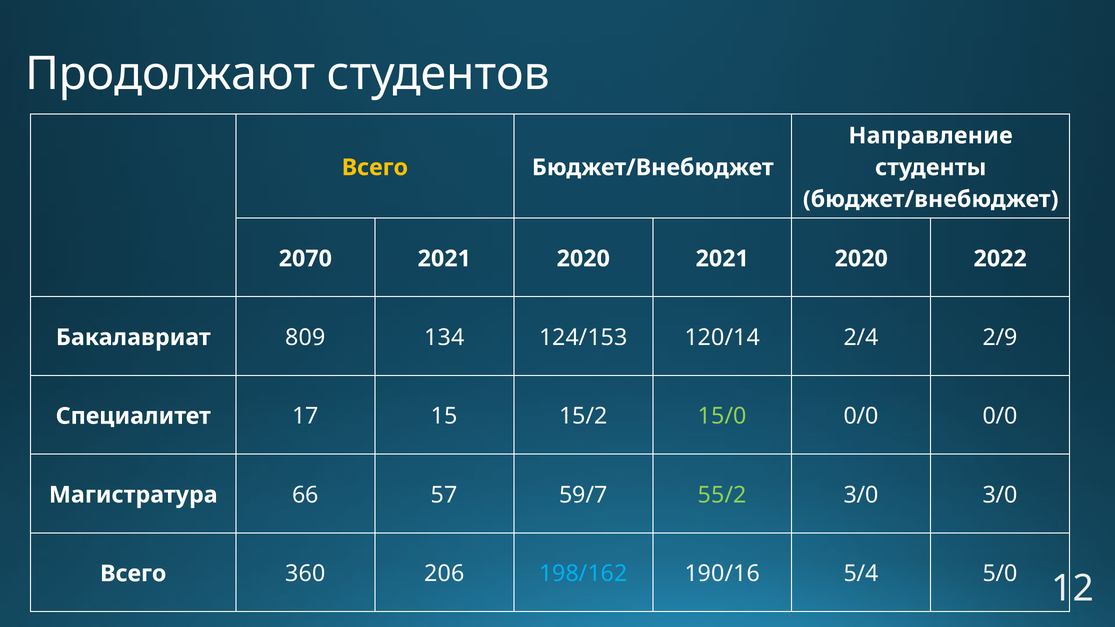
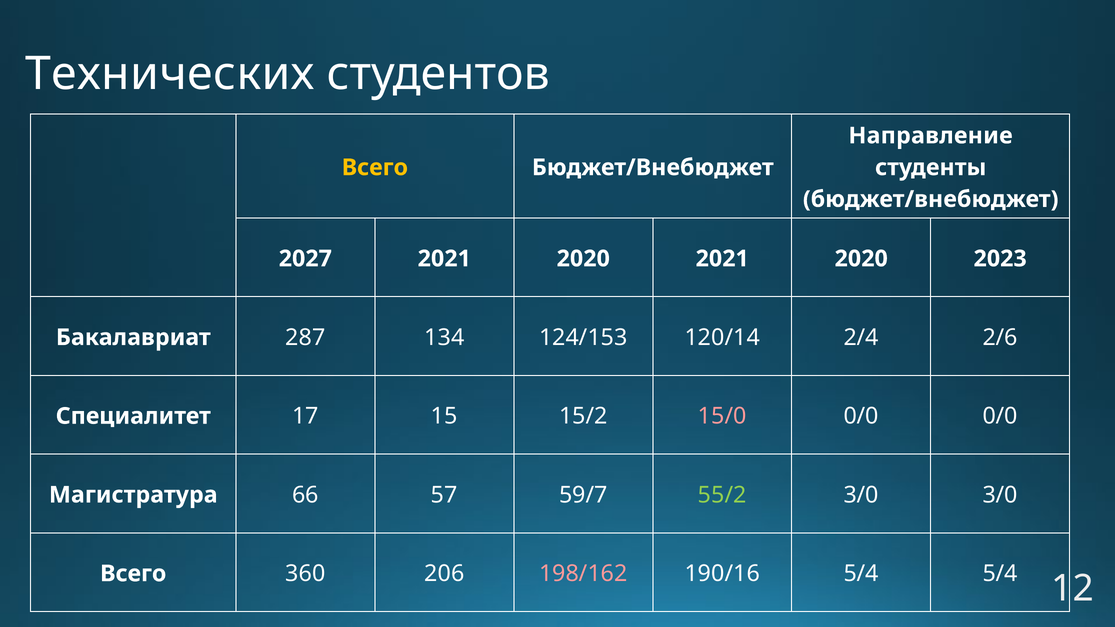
Продолжают: Продолжают -> Технических (170, 74)
2070: 2070 -> 2027 (305, 259)
2022: 2022 -> 2023 (1000, 259)
809: 809 -> 287 (305, 337)
2/9: 2/9 -> 2/6 (1000, 337)
15/0 colour: light green -> pink (722, 416)
198/162 colour: light blue -> pink (583, 574)
5/4 5/0: 5/0 -> 5/4 (1000, 574)
